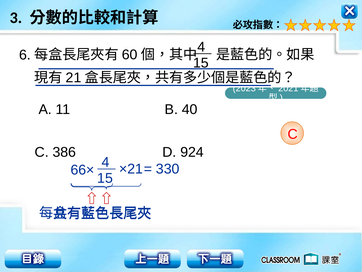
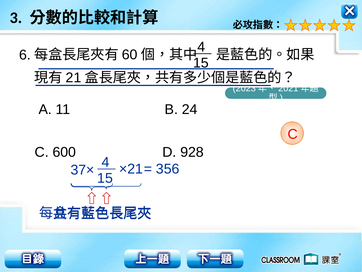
40: 40 -> 24 (190, 109)
386: 386 -> 600 (64, 152)
924: 924 -> 928 (192, 152)
330: 330 -> 356 (168, 169)
66×: 66× -> 37× (82, 170)
